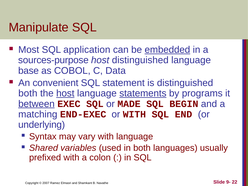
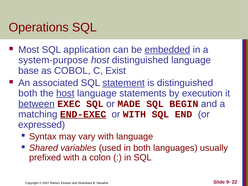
Manipulate: Manipulate -> Operations (39, 27)
sources-purpose: sources-purpose -> system-purpose (53, 60)
Data: Data -> Exist (116, 71)
convenient: convenient -> associated (55, 83)
statement underline: none -> present (124, 83)
statements underline: present -> none (143, 93)
programs: programs -> execution (202, 93)
END-EXEC underline: none -> present (83, 114)
underlying: underlying -> expressed (42, 125)
